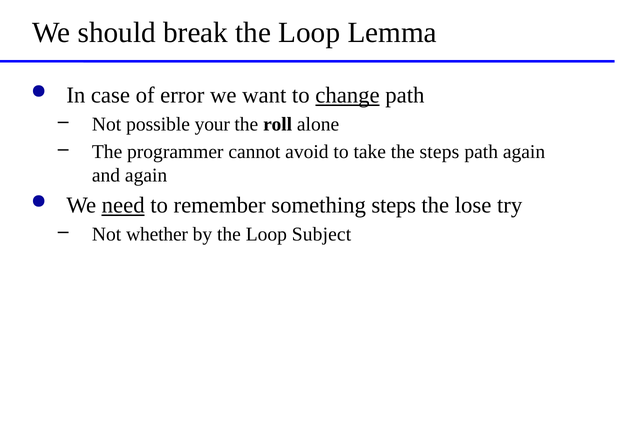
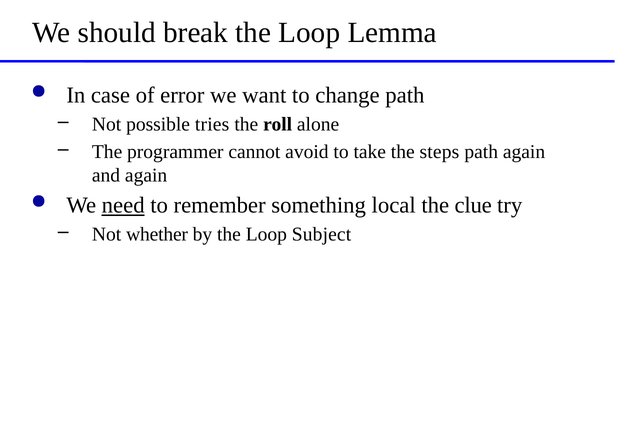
change underline: present -> none (348, 95)
your: your -> tries (212, 125)
something steps: steps -> local (394, 205)
lose: lose -> clue (473, 205)
